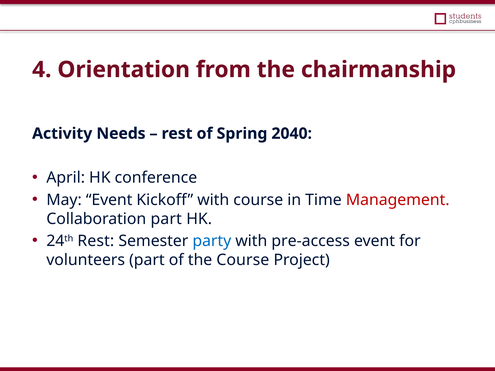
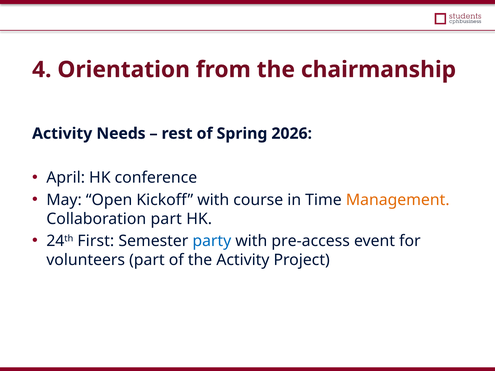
2040: 2040 -> 2026 (292, 134)
May Event: Event -> Open (109, 200)
Management colour: red -> orange (398, 200)
24th Rest: Rest -> First (96, 241)
the Course: Course -> Activity (243, 260)
